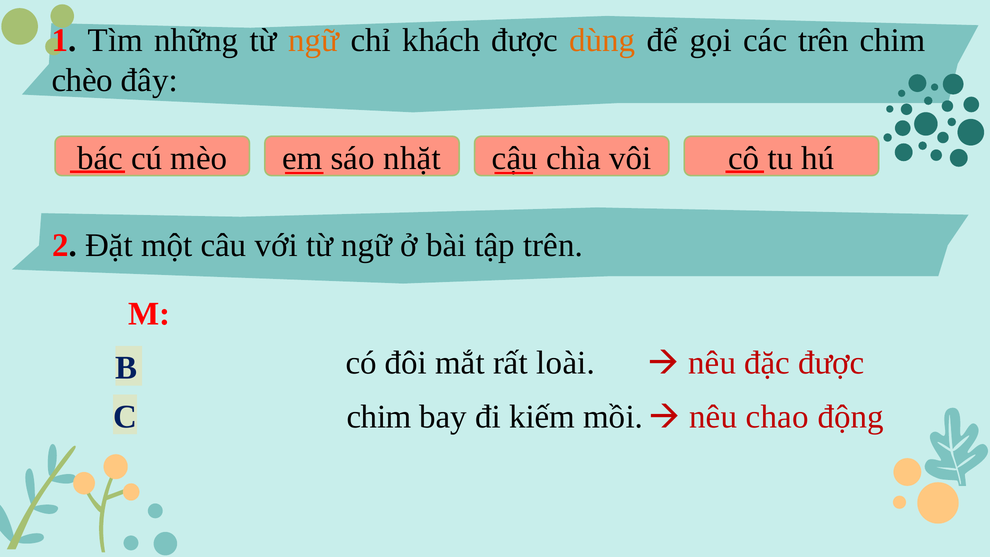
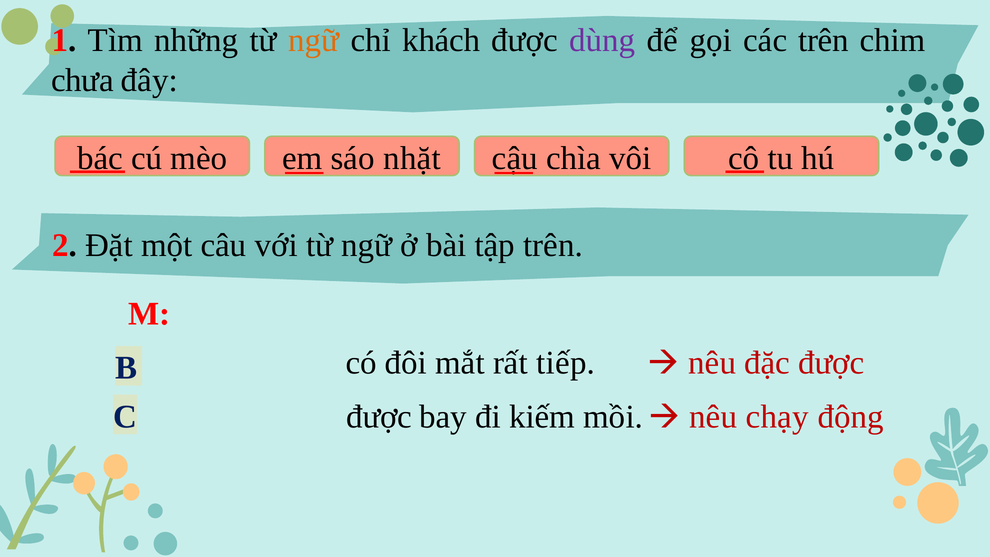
dùng colour: orange -> purple (602, 41)
chèo: chèo -> chưa (82, 80)
loài: loài -> tiếp (566, 363)
C chim: chim -> được (379, 417)
chao: chao -> chạy (777, 417)
